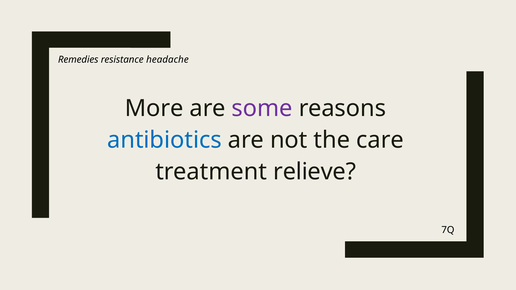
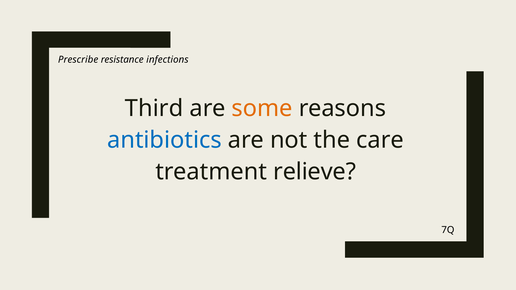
Remedies: Remedies -> Prescribe (78, 60)
headache: headache -> infections (167, 60)
More: More -> Third (154, 108)
some colour: purple -> orange (262, 108)
